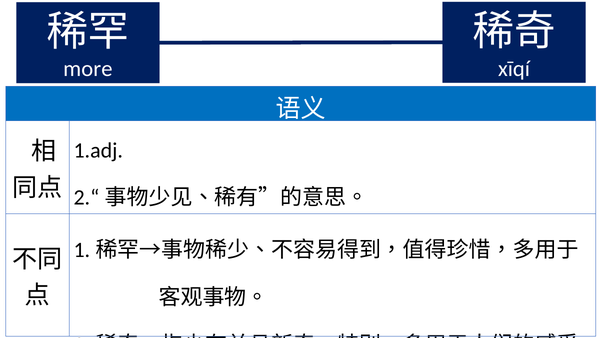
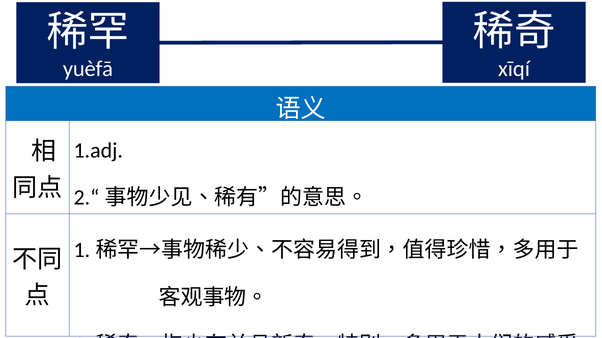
more: more -> yuèfā (88, 69)
